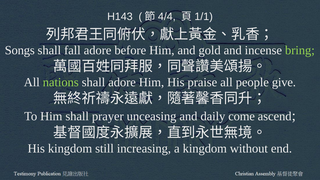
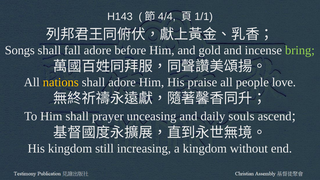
nations colour: light green -> yellow (61, 82)
give: give -> love (284, 82)
come: come -> souls (241, 116)
